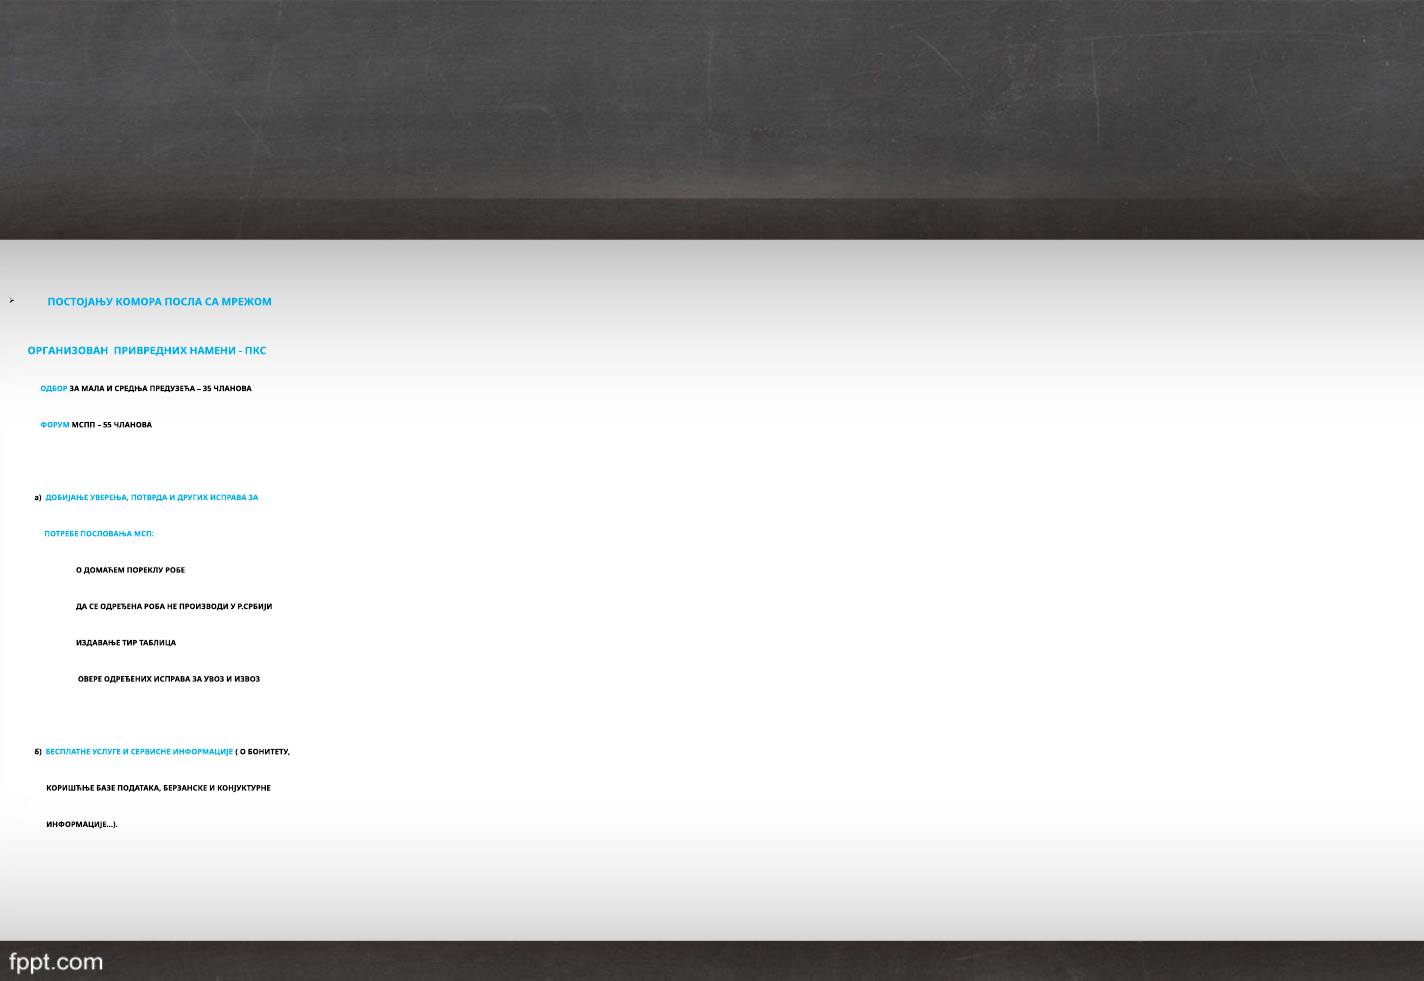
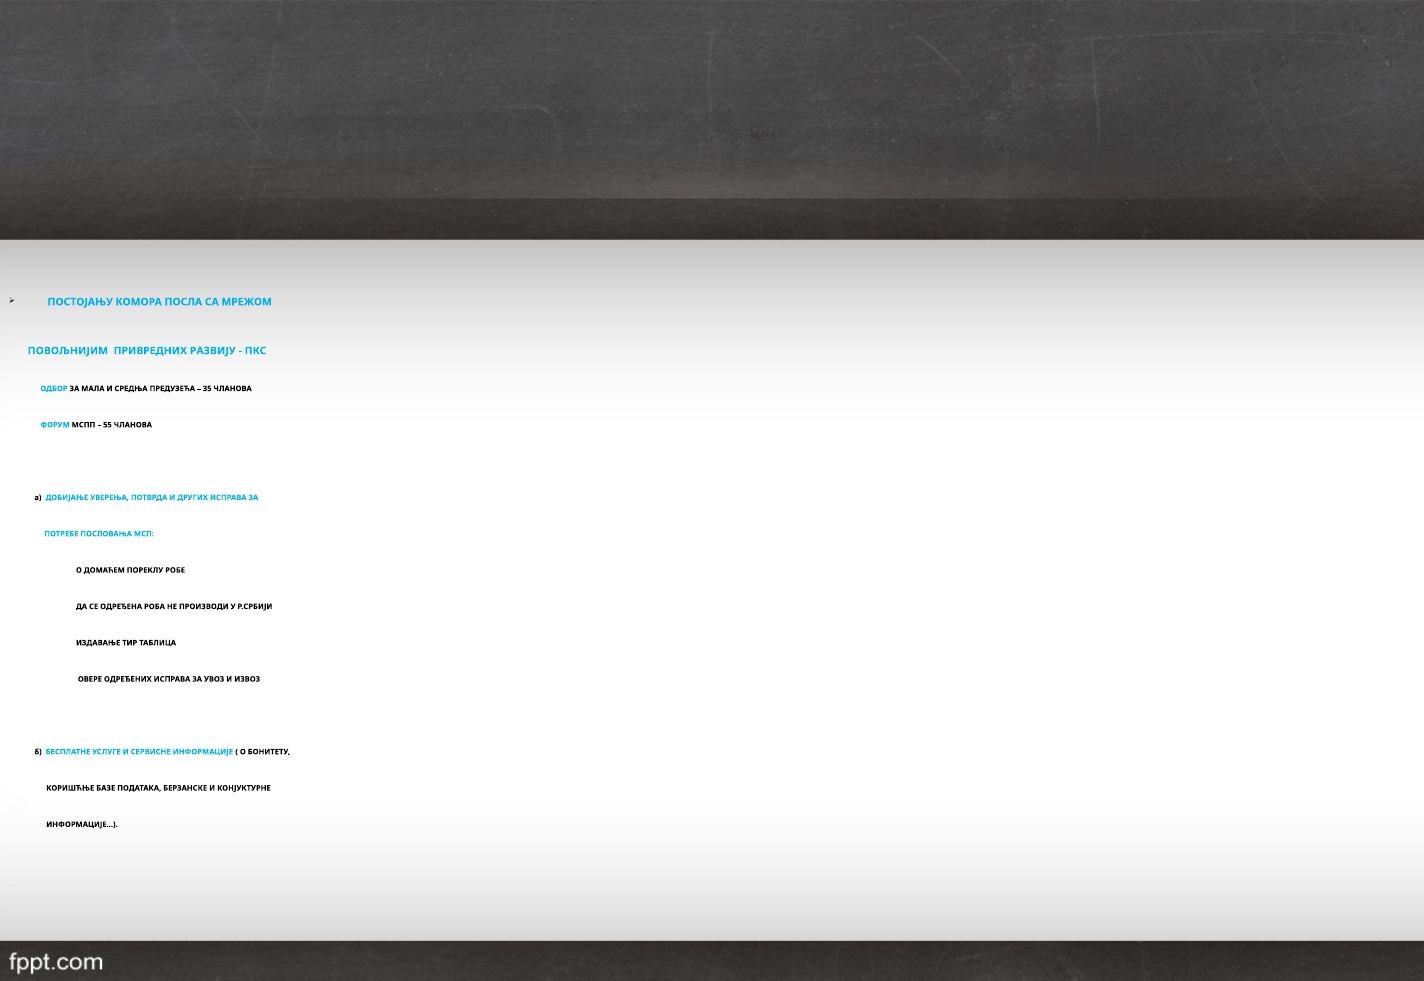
ОРГАНИЗОВАН: ОРГАНИЗОВАН -> ПОВОЉНИЈИМ (68, 351)
НАМЕНИ: НАМЕНИ -> РАЗВИЈУ (213, 351)
